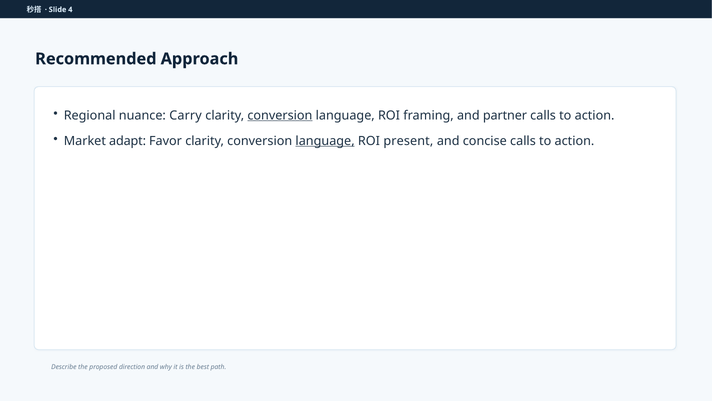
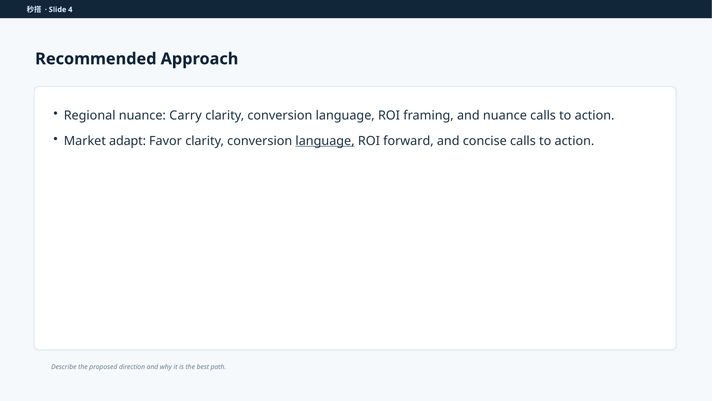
conversion underline: present -> none (280, 115)
and partner: partner -> nuance (505, 115)
present: present -> forward (408, 141)
